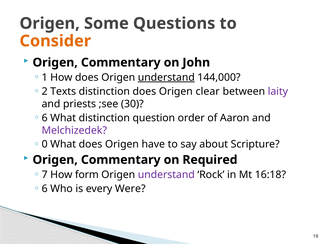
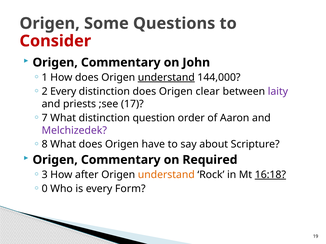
Consider colour: orange -> red (55, 41)
2 Texts: Texts -> Every (63, 92)
30: 30 -> 17 (132, 104)
6: 6 -> 7 (45, 118)
0: 0 -> 8 (45, 145)
7: 7 -> 3 (45, 175)
form: form -> after (87, 175)
understand colour: purple -> orange (166, 175)
16:18 underline: none -> present (270, 175)
6: 6 -> 0 (45, 189)
Were: Were -> Form (130, 189)
